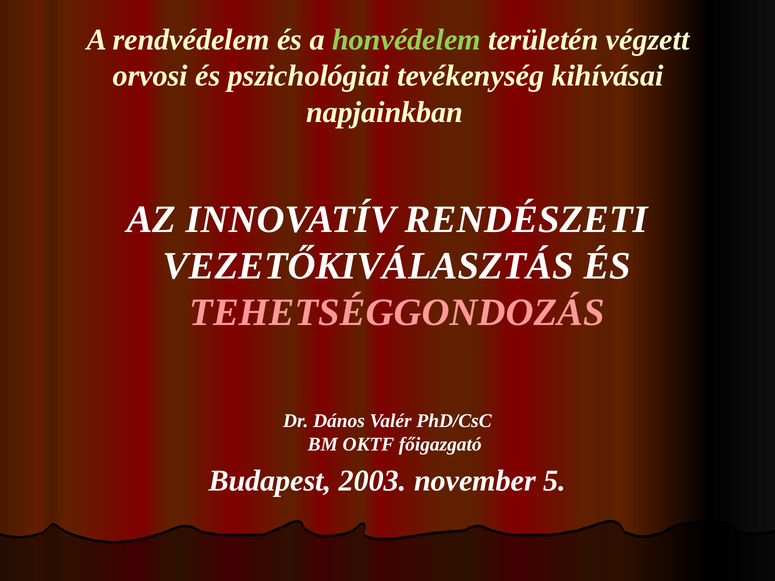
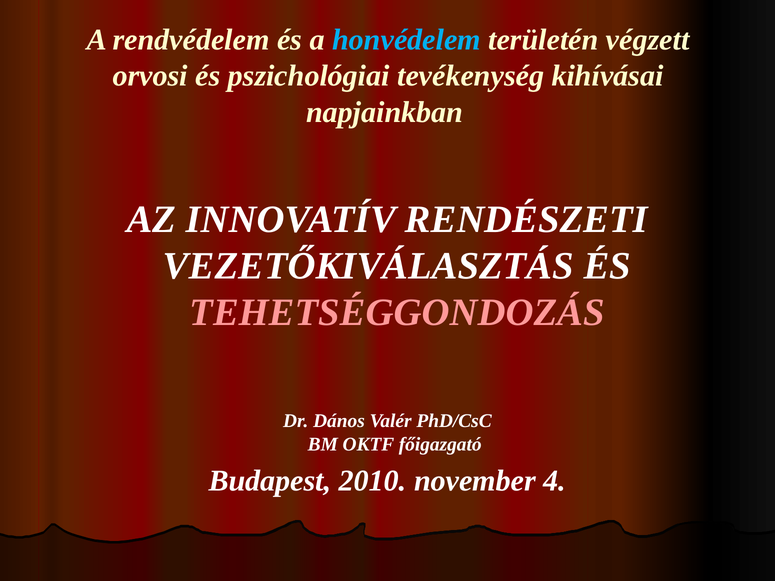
honvédelem colour: light green -> light blue (407, 40)
2003: 2003 -> 2010 (373, 481)
5: 5 -> 4 (555, 481)
